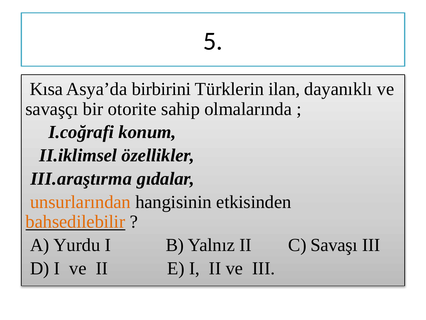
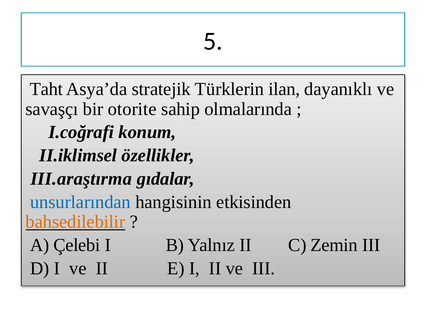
Kısa: Kısa -> Taht (46, 89)
birbirini: birbirini -> stratejik (161, 89)
unsurlarından colour: orange -> blue (80, 202)
Yurdu: Yurdu -> Çelebi (77, 245)
Savaşı: Savaşı -> Zemin (334, 245)
